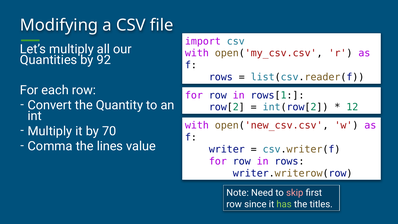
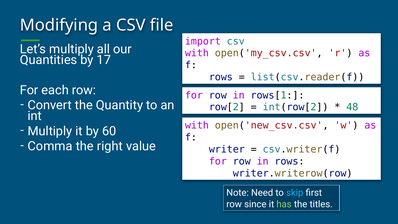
92: 92 -> 17 (104, 60)
12: 12 -> 48 (352, 107)
70: 70 -> 60 (109, 131)
lines: lines -> right (110, 146)
skip colour: pink -> light blue (295, 193)
